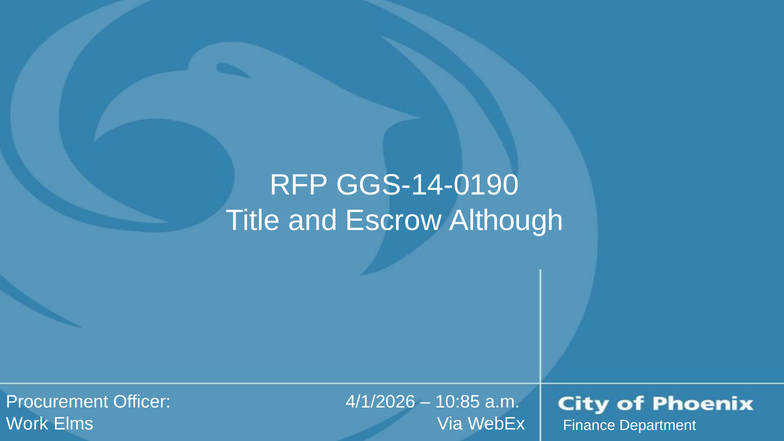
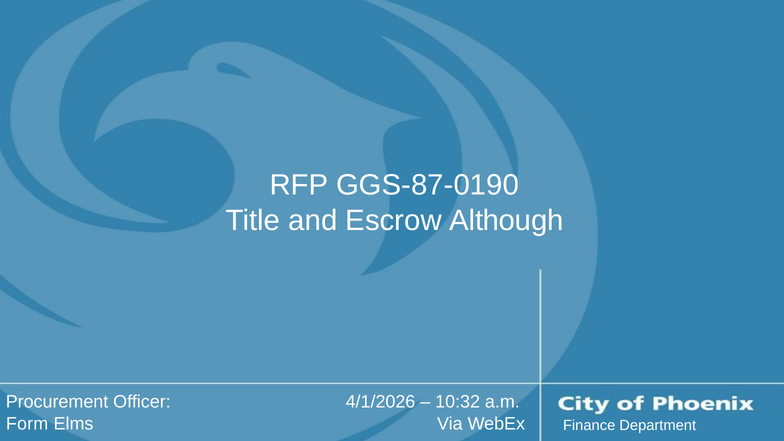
GGS-14-0190: GGS-14-0190 -> GGS-87-0190 (428, 185)
10:85: 10:85 -> 10:32 (458, 402)
Work: Work -> Form (27, 424)
